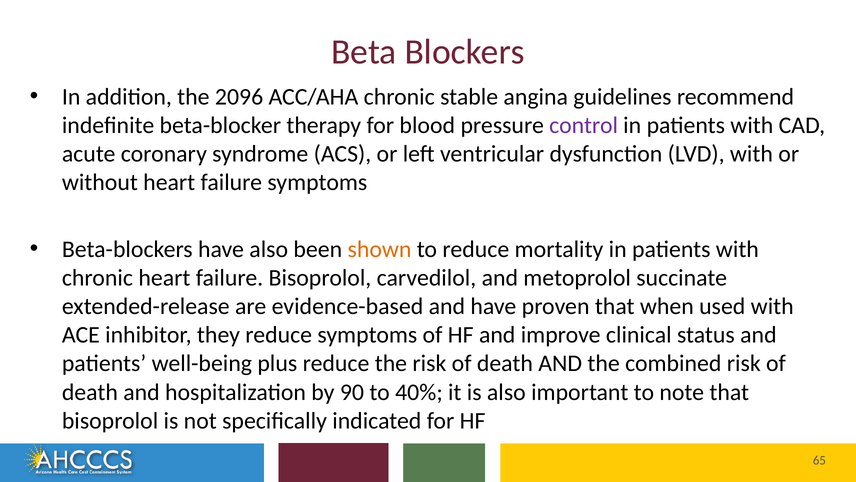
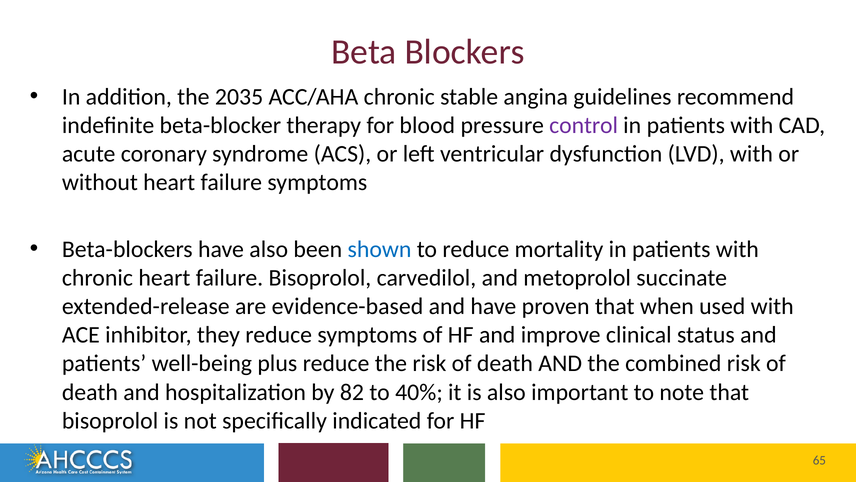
2096: 2096 -> 2035 (239, 97)
shown colour: orange -> blue (379, 249)
90: 90 -> 82 (352, 392)
